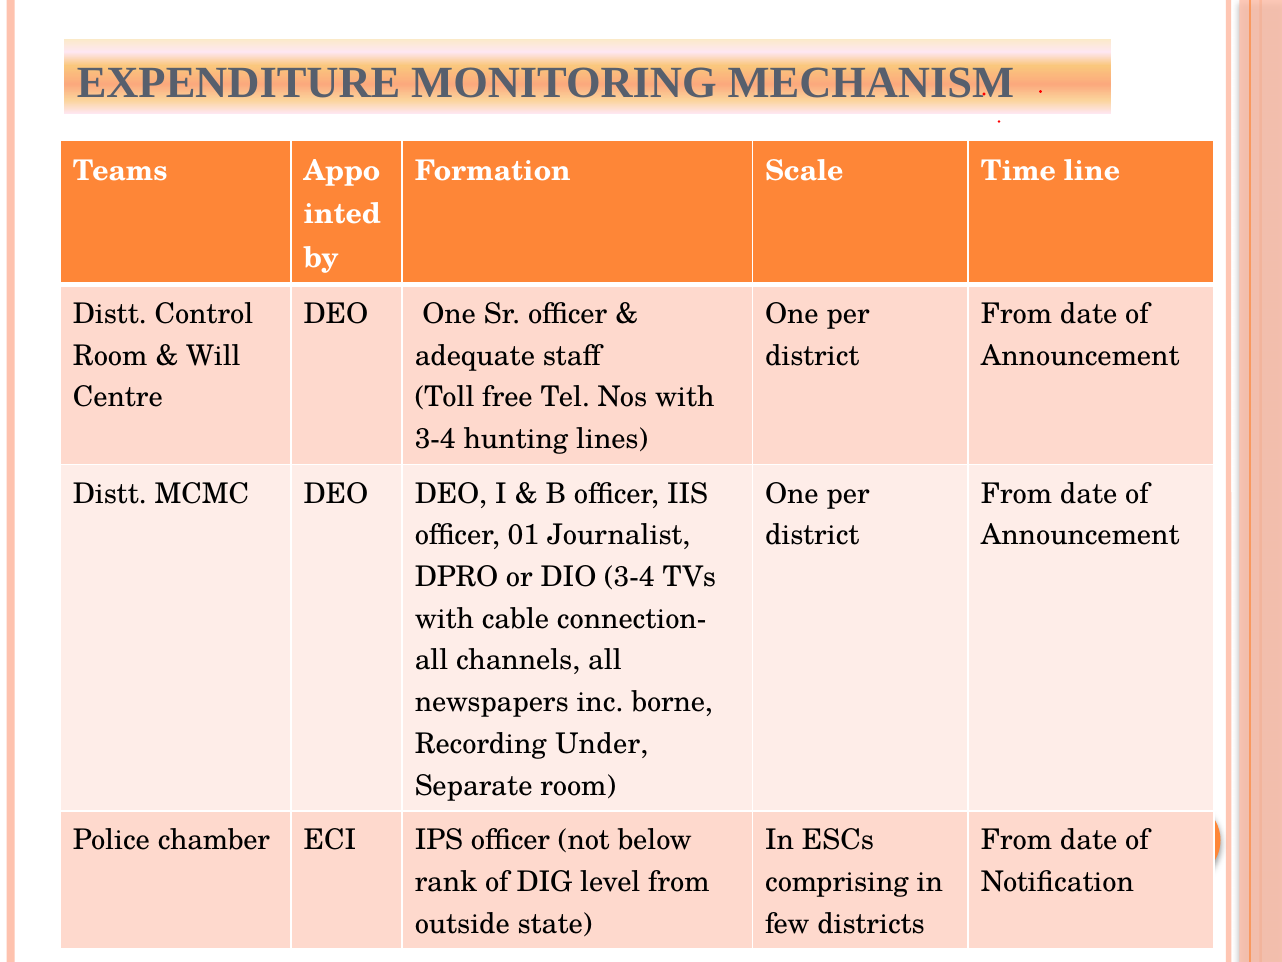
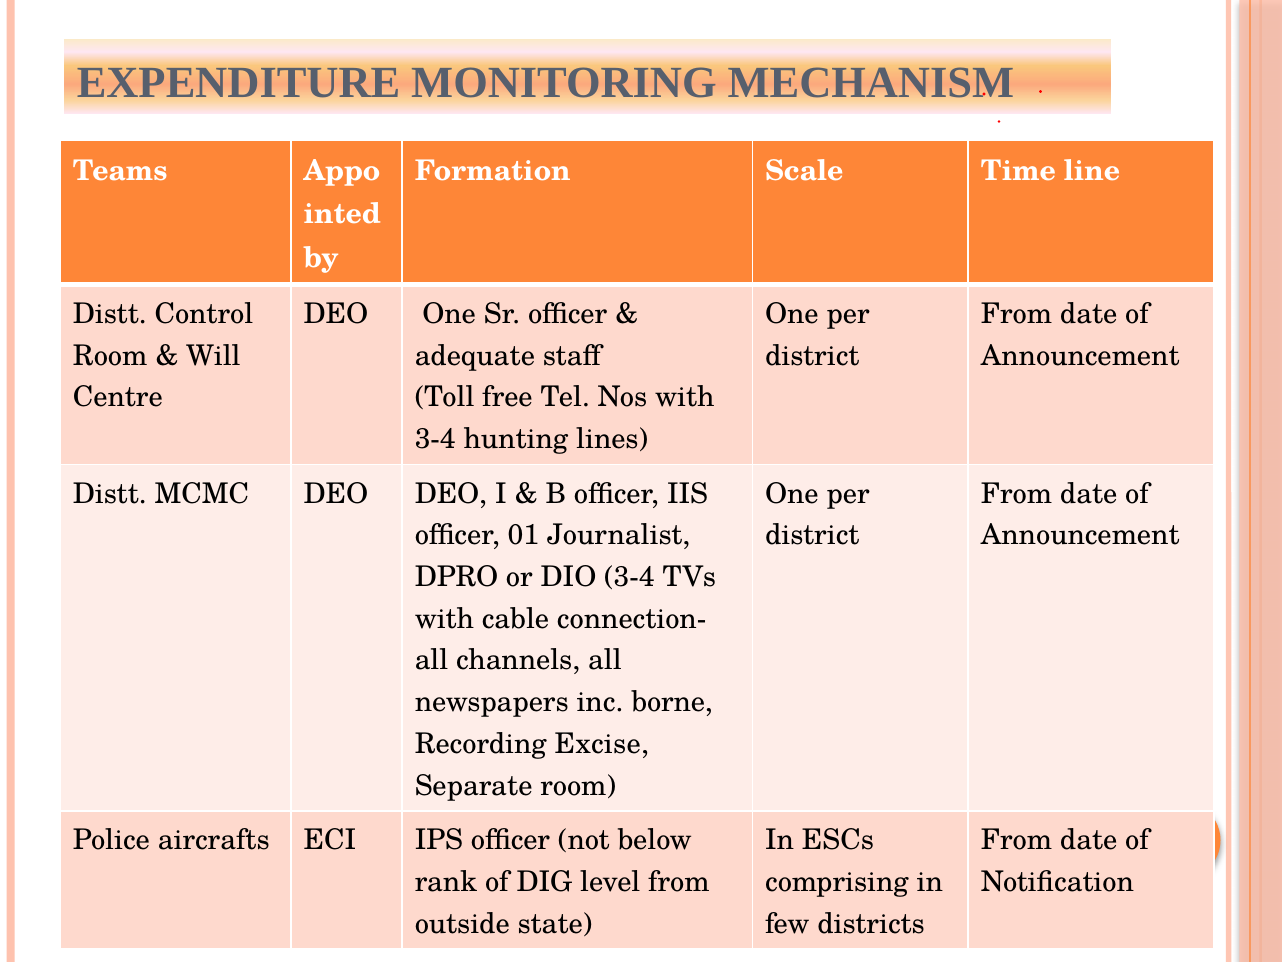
Under: Under -> Excise (602, 744)
chamber: chamber -> aircrafts (214, 840)
